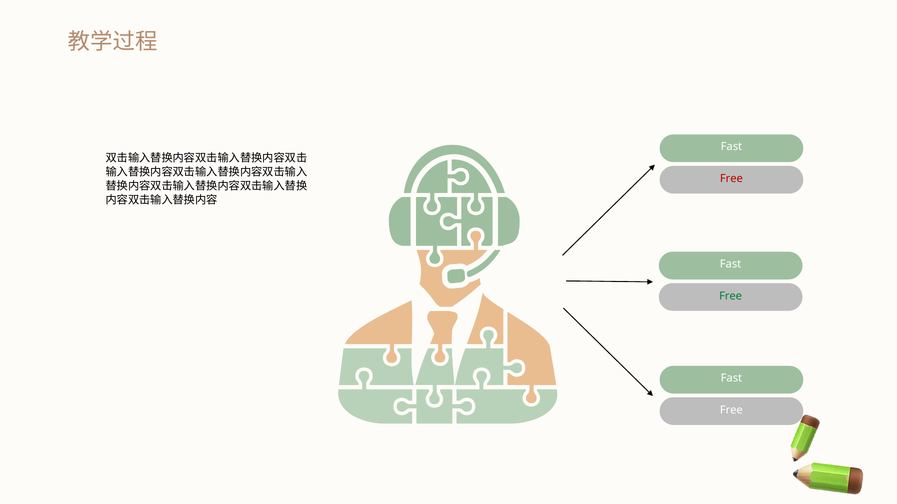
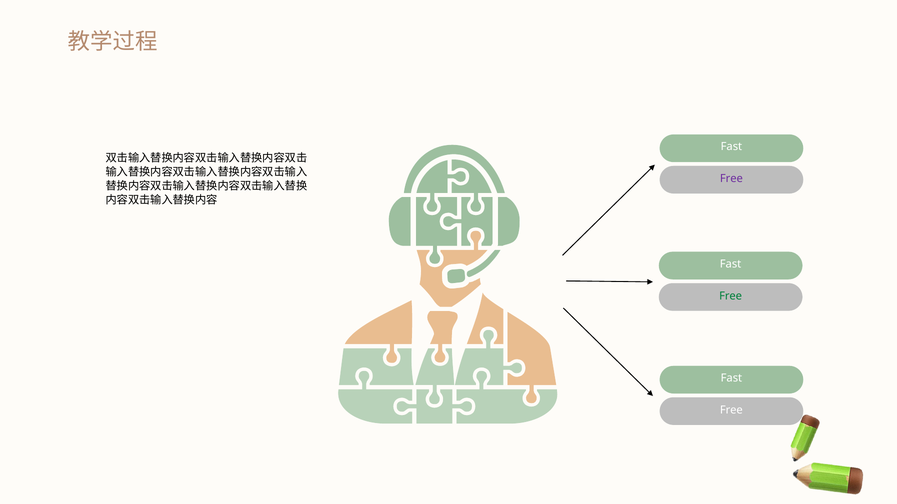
Free colour: red -> purple (731, 179)
